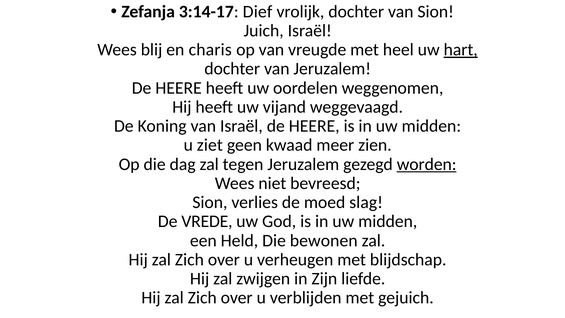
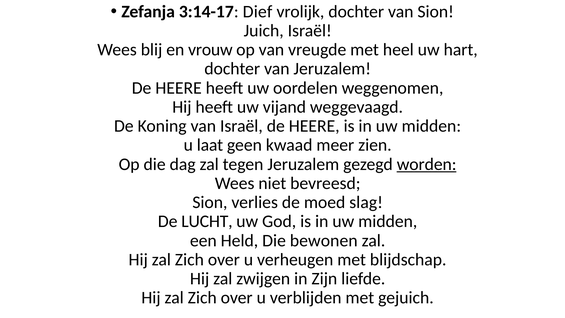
charis: charis -> vrouw (210, 50)
hart underline: present -> none (461, 50)
ziet: ziet -> laat (210, 145)
VREDE: VREDE -> LUCHT (207, 221)
